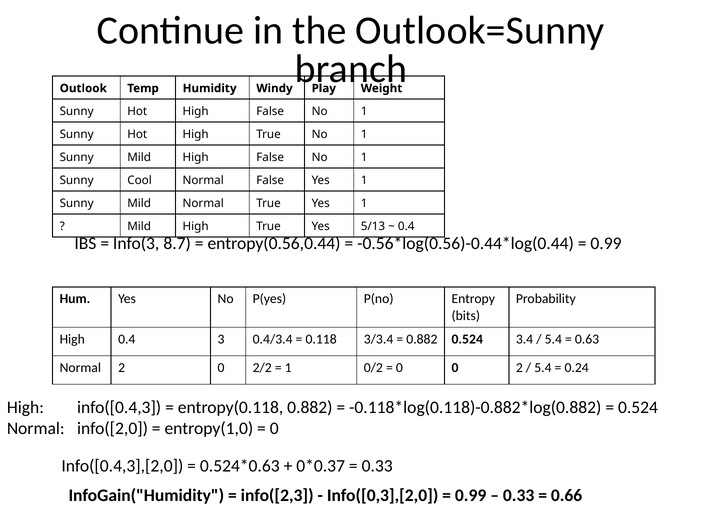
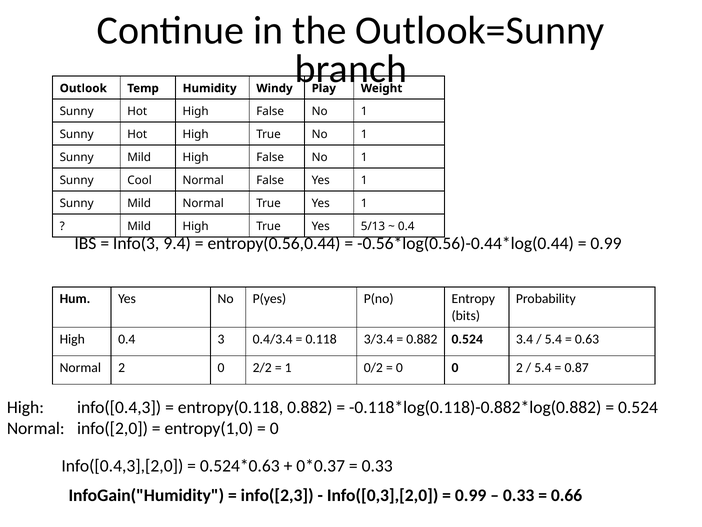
8.7: 8.7 -> 9.4 (177, 243)
0.24: 0.24 -> 0.87 (577, 367)
